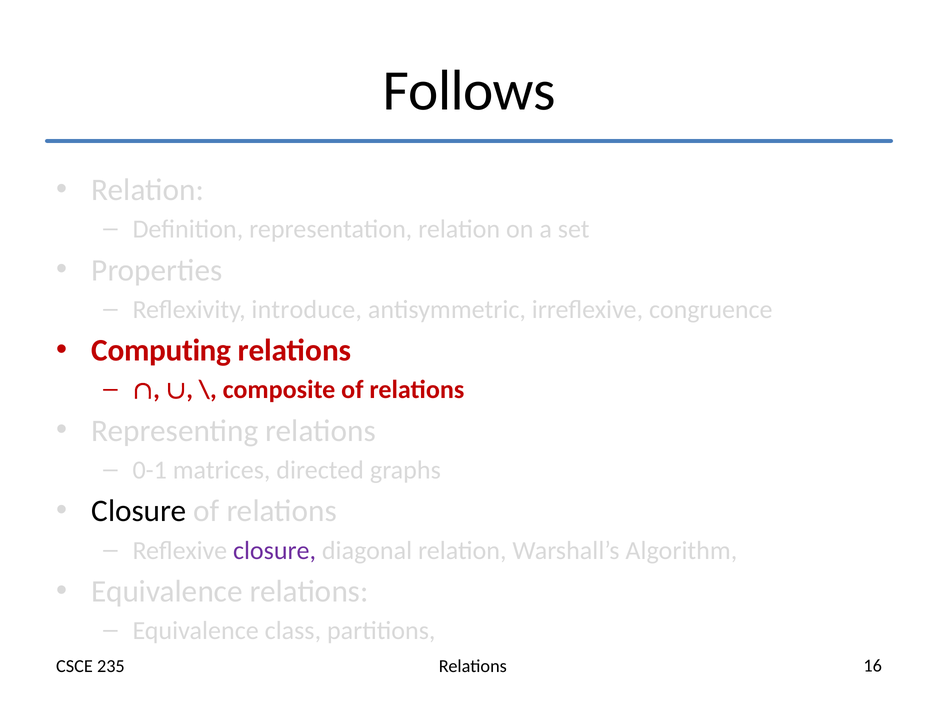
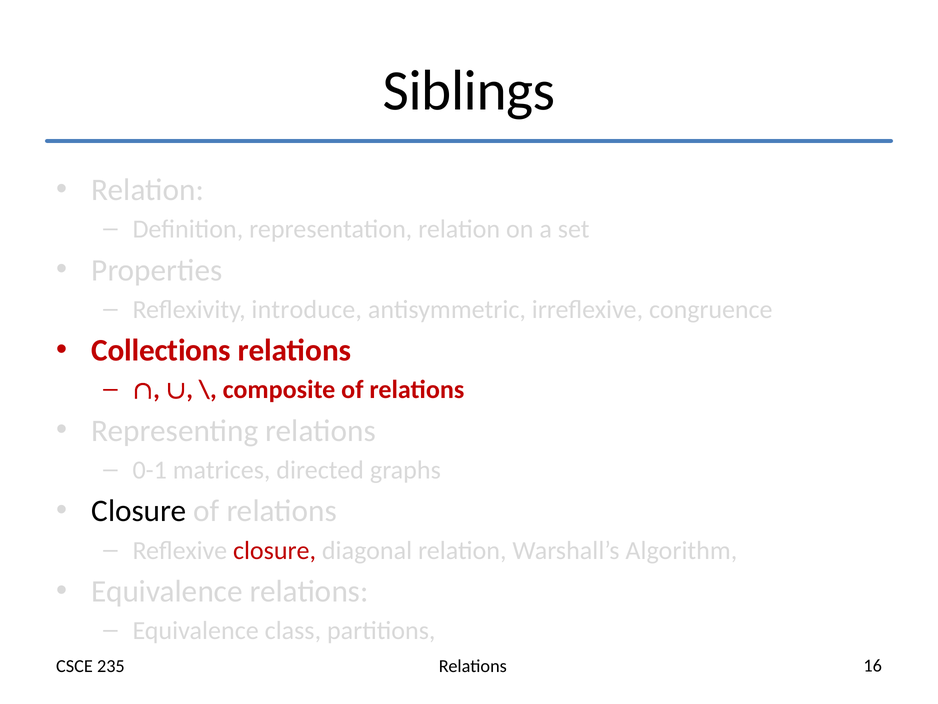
Follows: Follows -> Siblings (469, 91)
Computing: Computing -> Collections (161, 350)
closure colour: purple -> red (275, 550)
